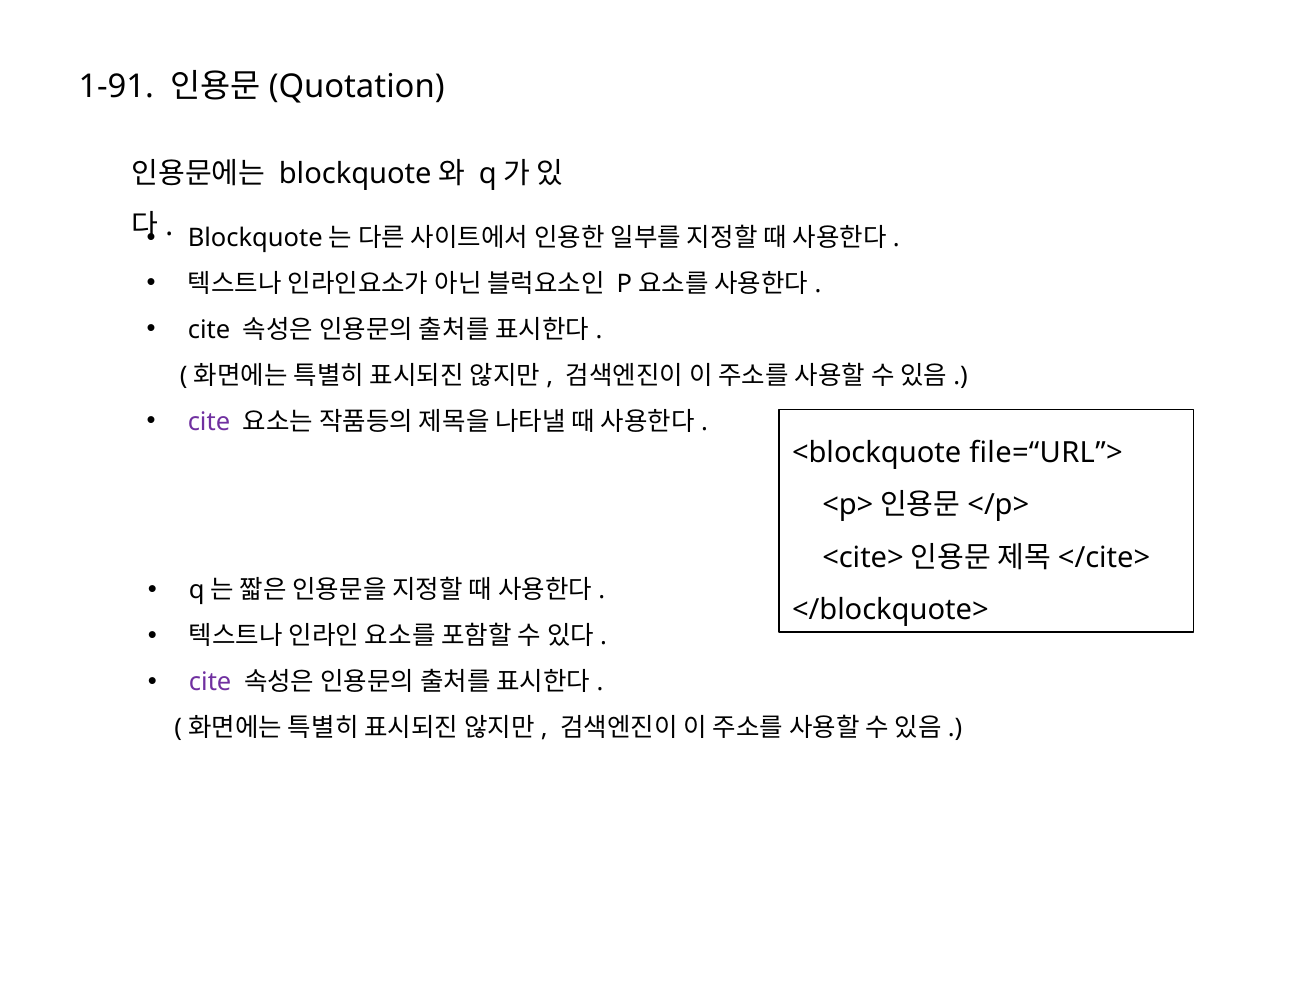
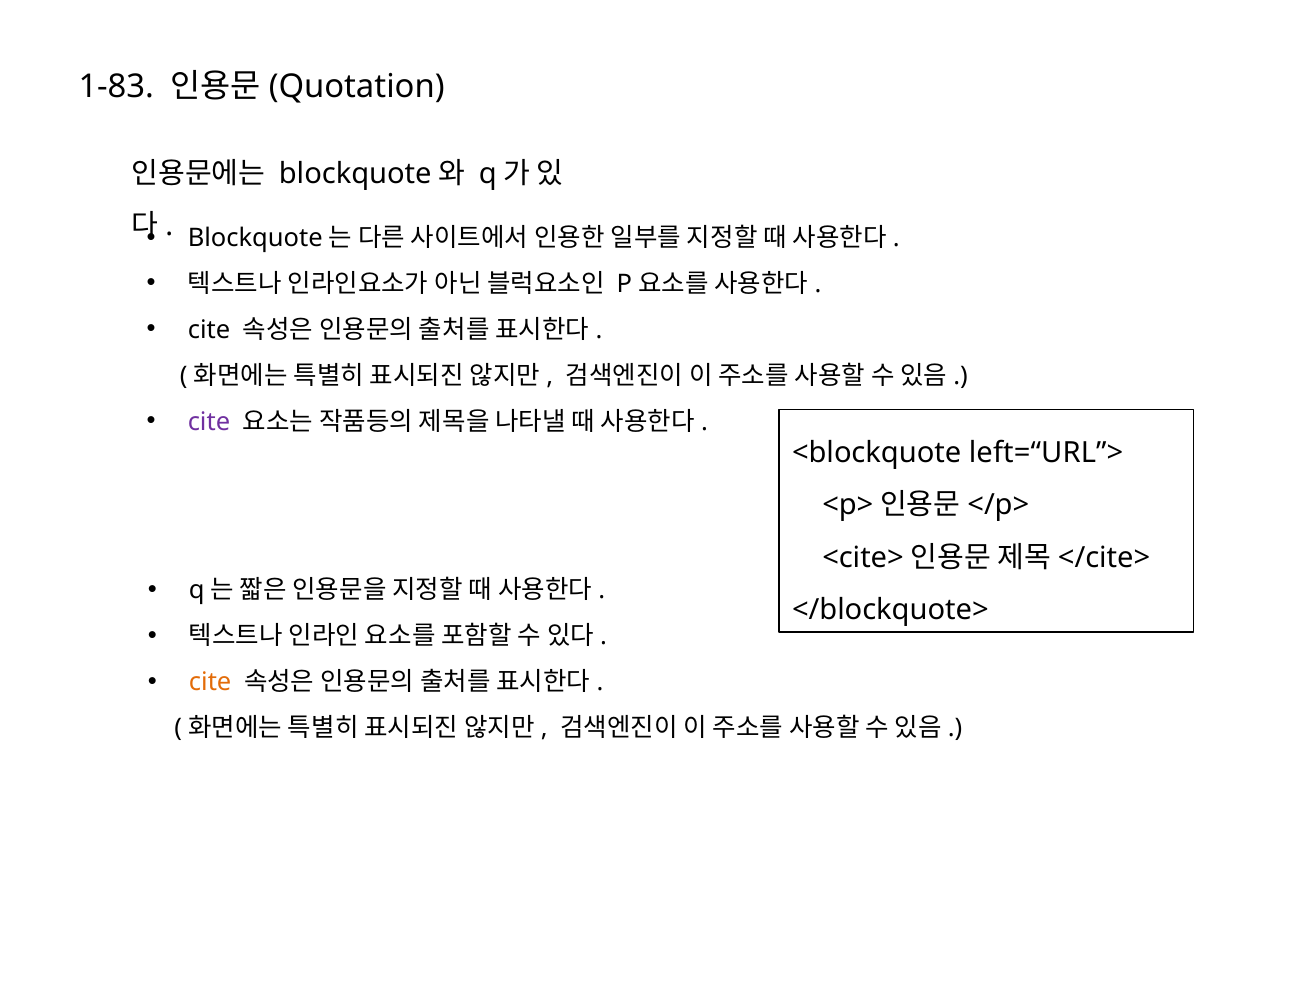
1-91: 1-91 -> 1-83 (116, 87)
file=“URL”>: file=“URL”> -> left=“URL”> (1046, 453)
cite colour: purple -> orange (210, 682)
